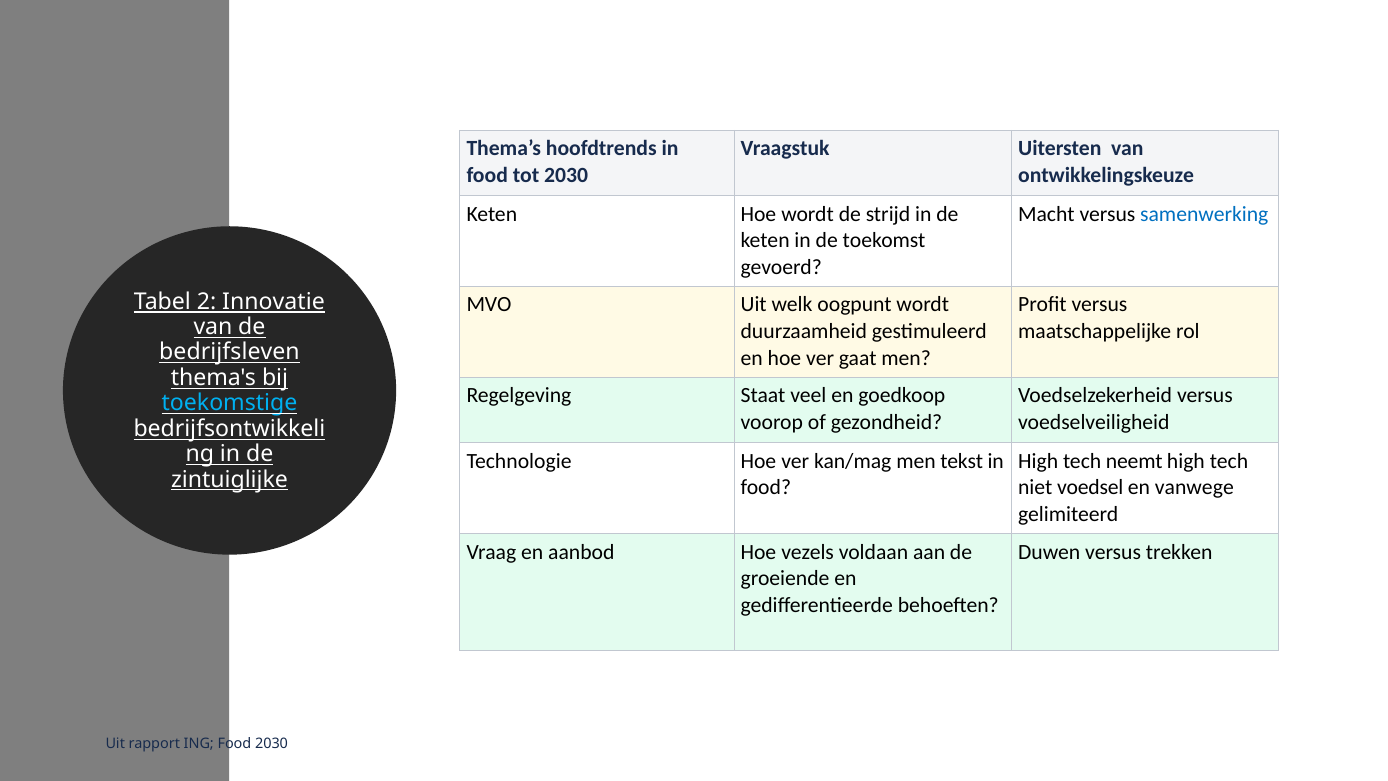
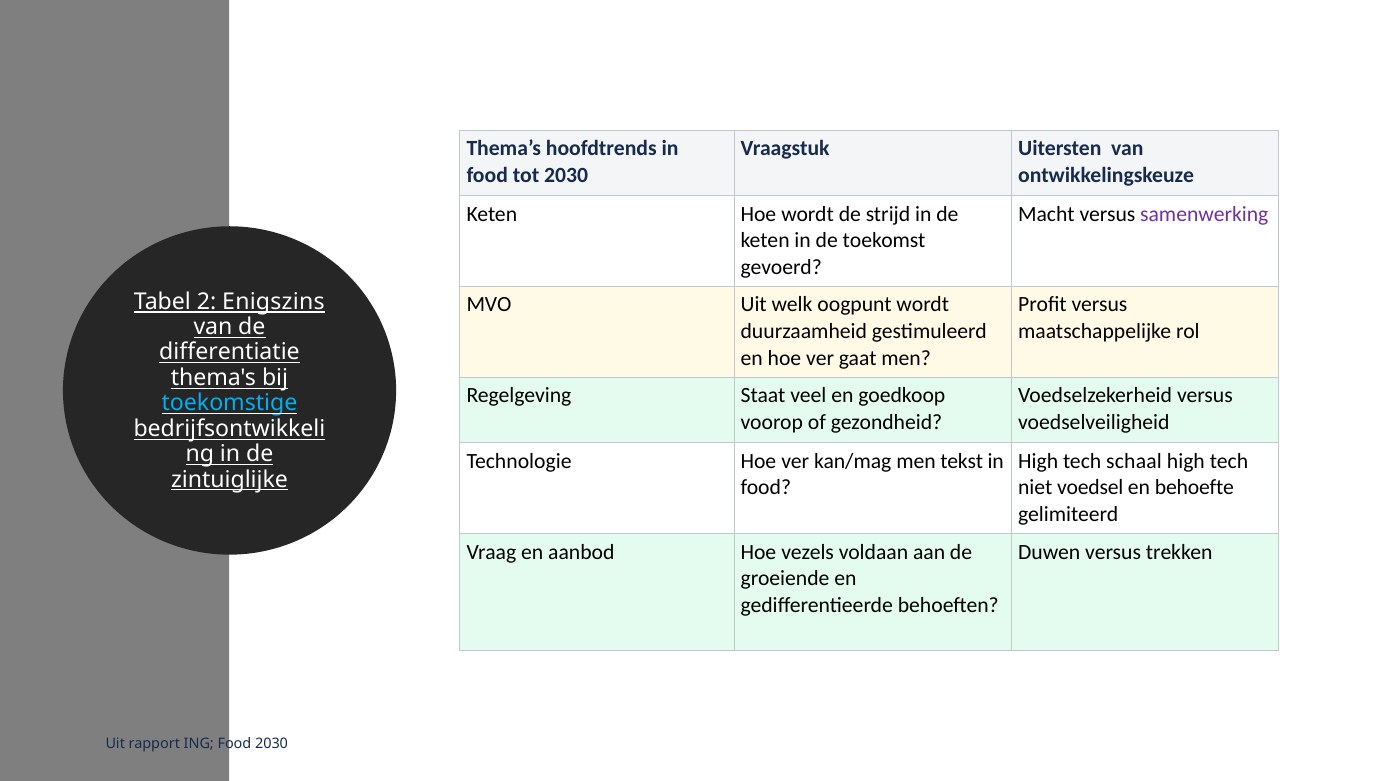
samenwerking colour: blue -> purple (1204, 214)
Innovatie: Innovatie -> Enigszins (273, 301)
bedrijfsleven: bedrijfsleven -> differentiatie (229, 352)
neemt: neemt -> schaal (1134, 461)
vanwege: vanwege -> behoefte (1194, 488)
